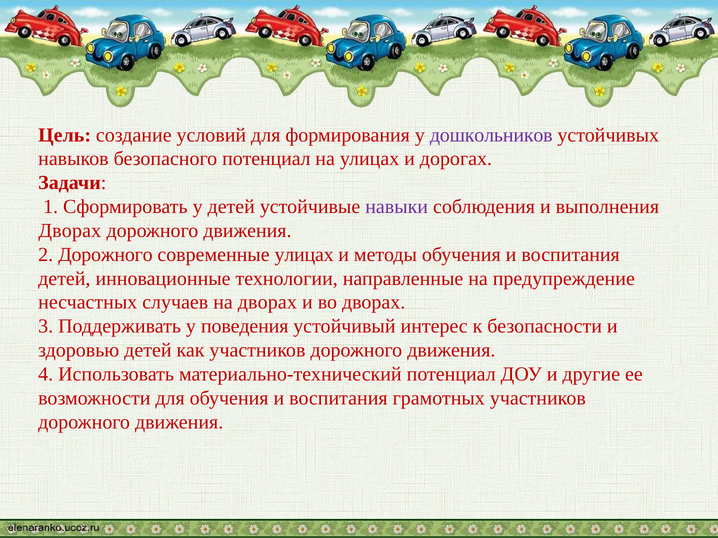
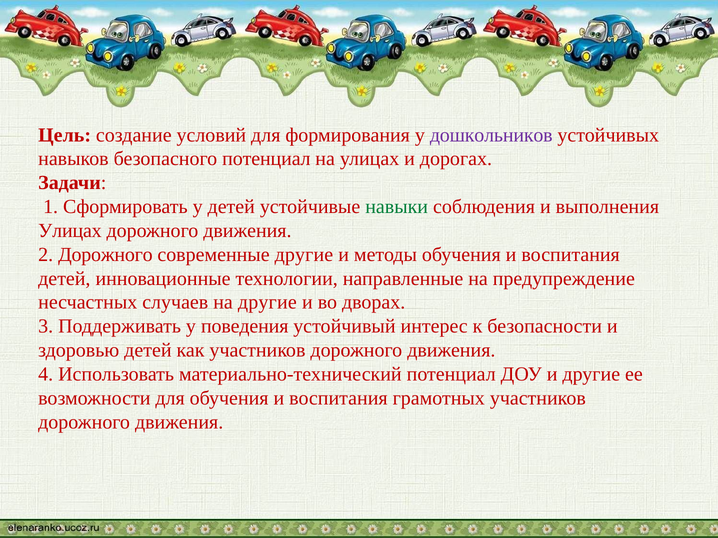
навыки colour: purple -> green (397, 207)
Дворах: Дворах -> Улицах (70, 231)
современные улицах: улицах -> другие (304, 255)
на дворах: дворах -> другие (267, 303)
